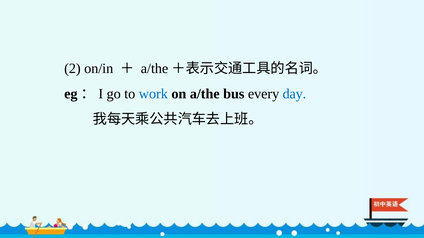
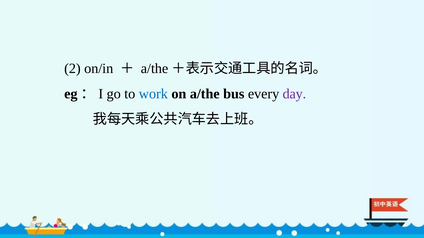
day colour: blue -> purple (294, 94)
